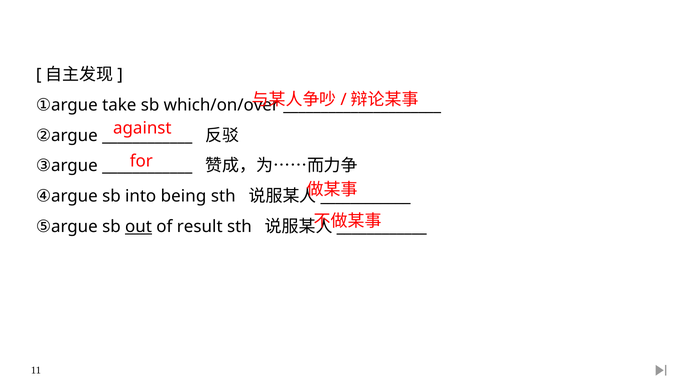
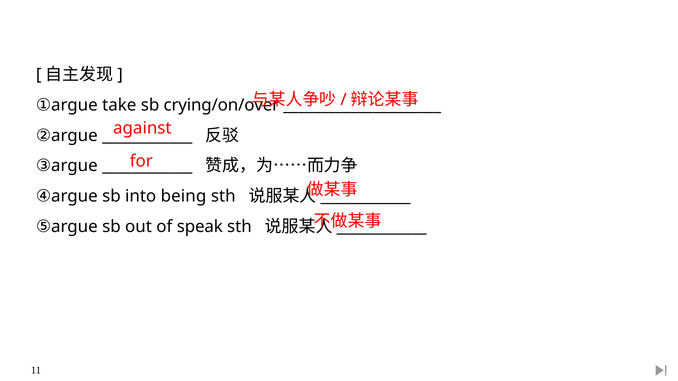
which/on/over: which/on/over -> crying/on/over (221, 105)
out underline: present -> none (139, 227)
result: result -> speak (200, 227)
